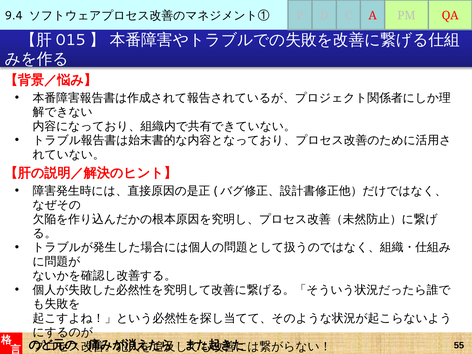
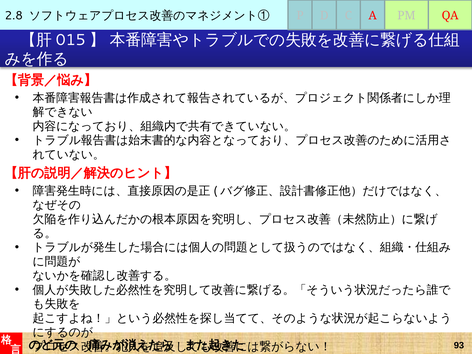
9.4: 9.4 -> 2.8 (14, 16)
55: 55 -> 93 (459, 345)
